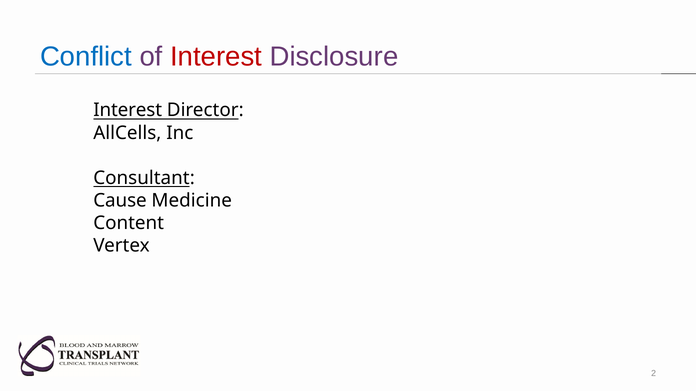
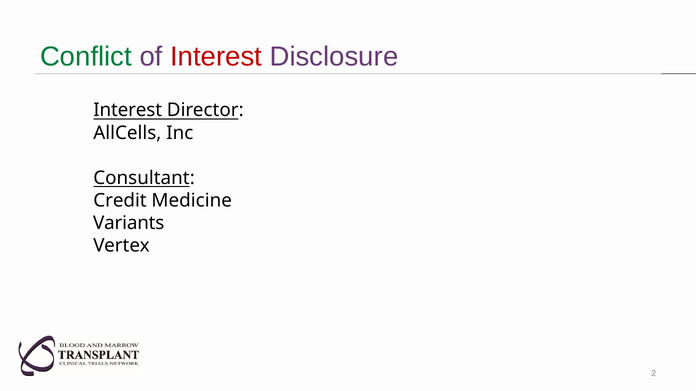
Conflict colour: blue -> green (86, 57)
Cause: Cause -> Credit (120, 201)
Content: Content -> Variants (129, 223)
